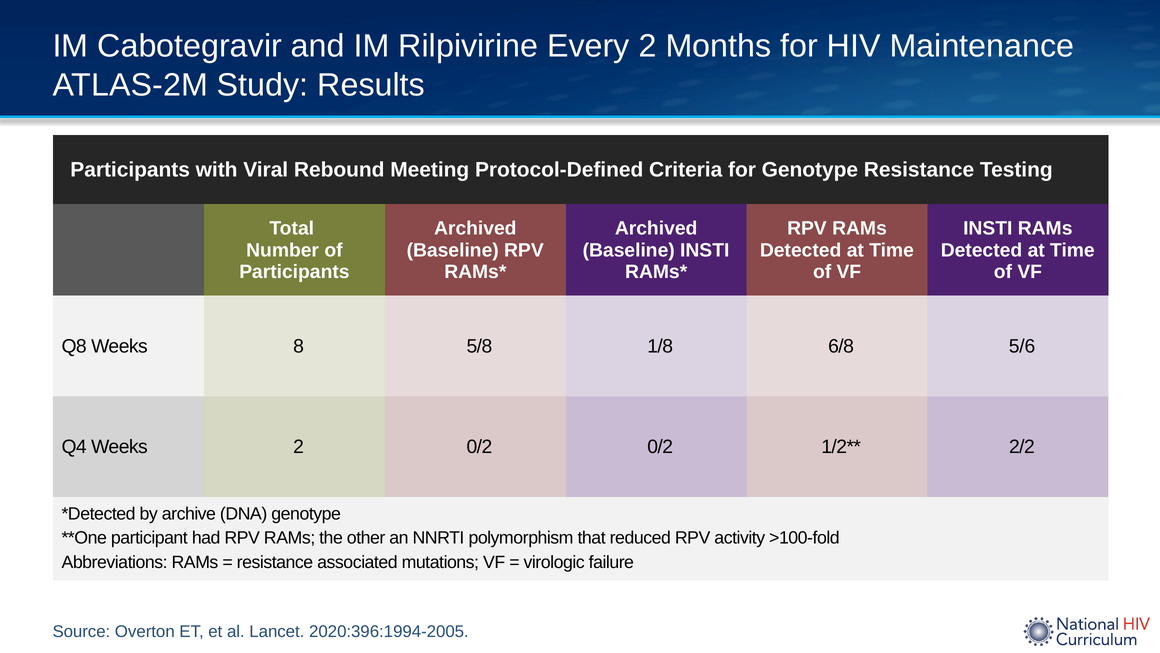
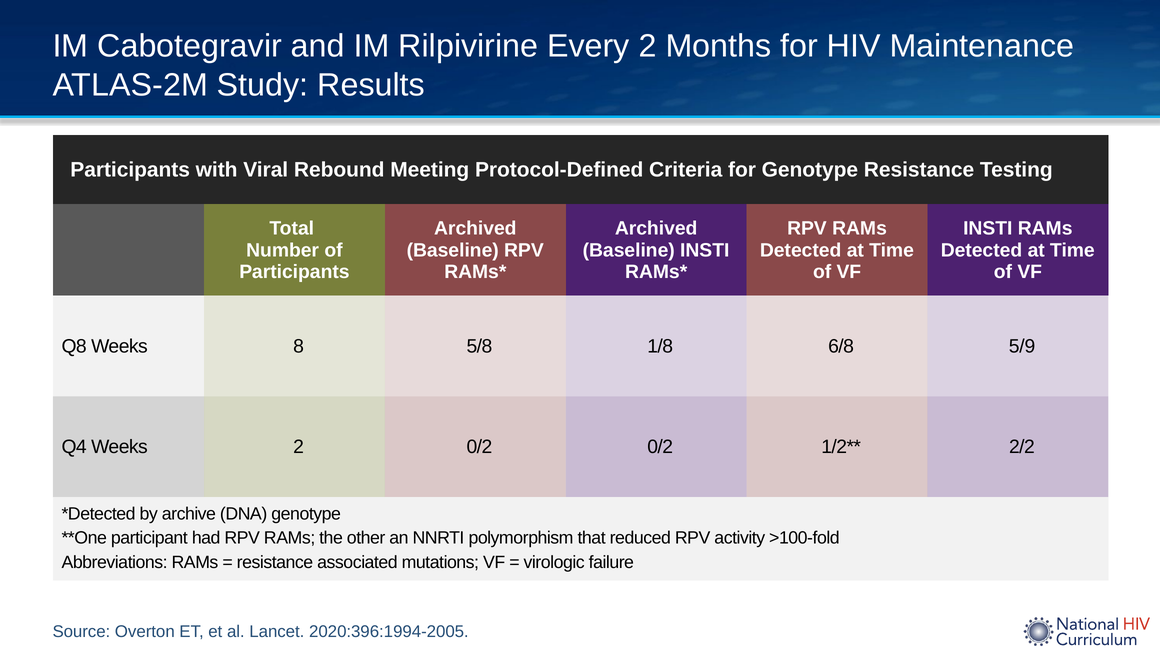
5/6: 5/6 -> 5/9 (1022, 346)
